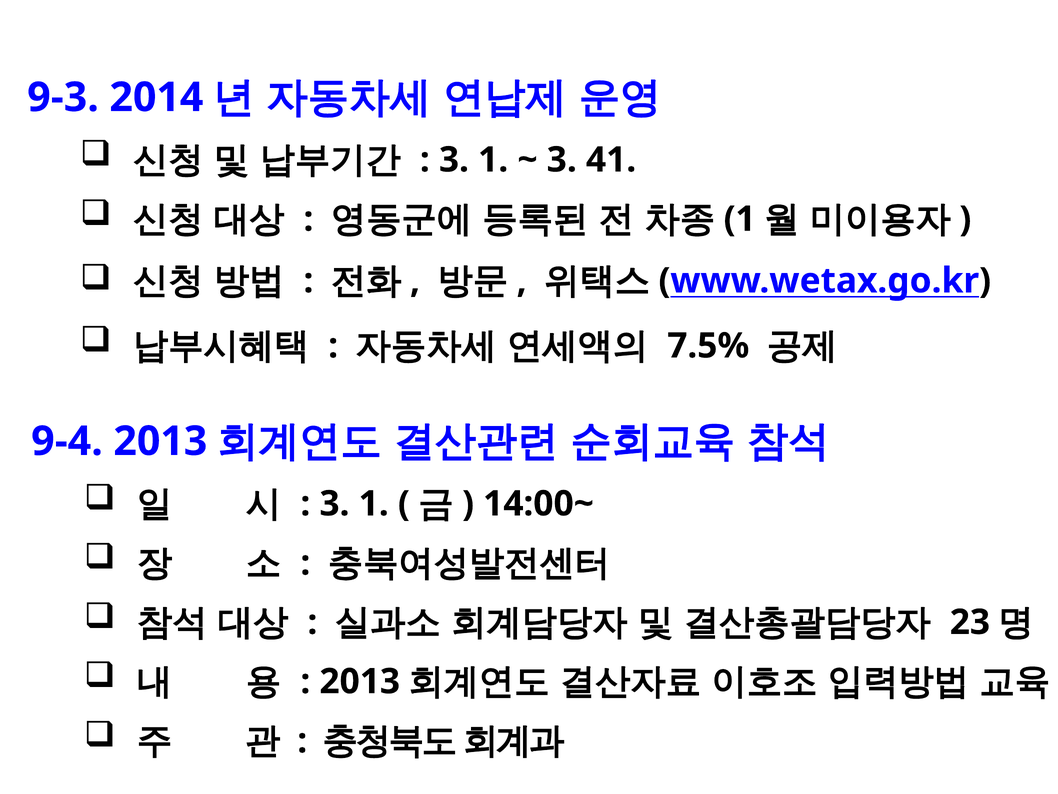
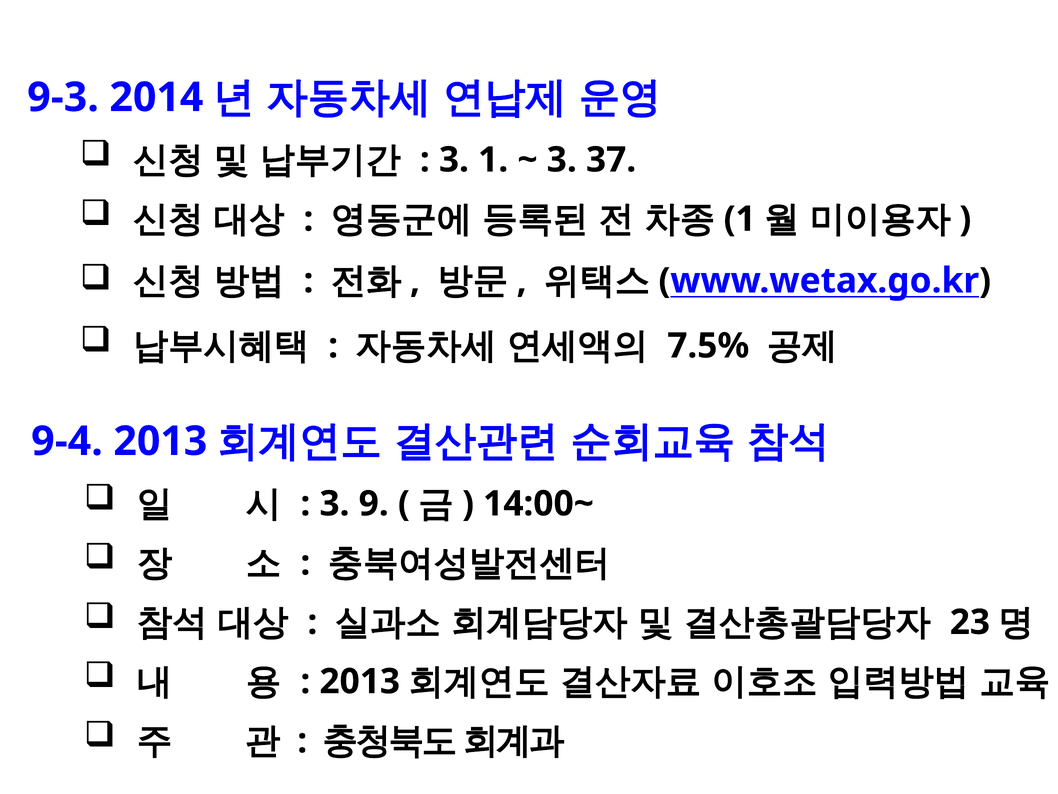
41: 41 -> 37 (611, 160)
1: 1 -> 9 (374, 503)
